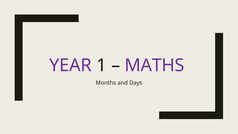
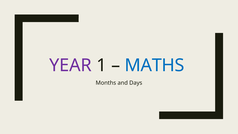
MATHS colour: purple -> blue (155, 65)
